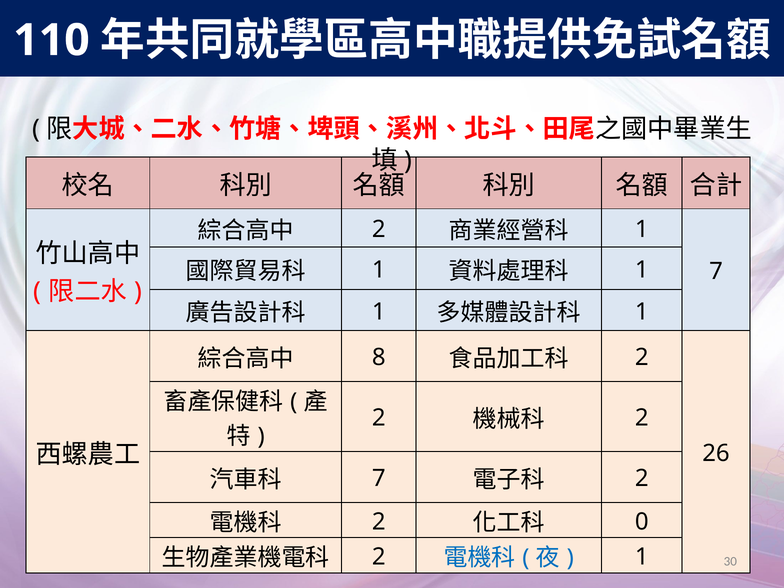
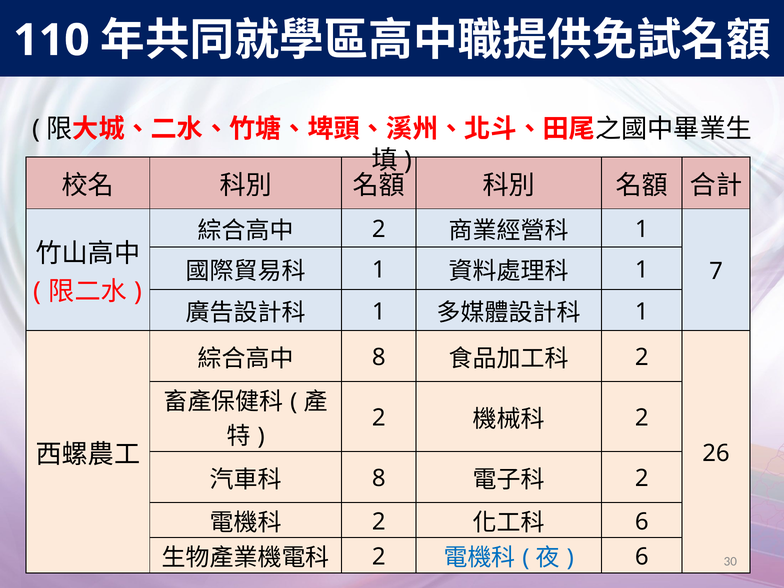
7: 7 -> 8 (379, 479)
0: 0 -> 6 (642, 522)
1: 1 -> 6 (642, 557)
